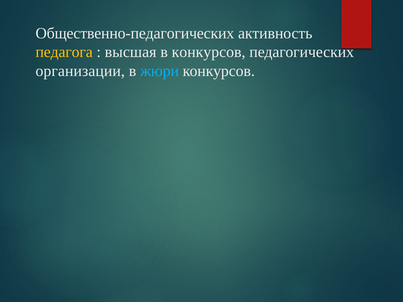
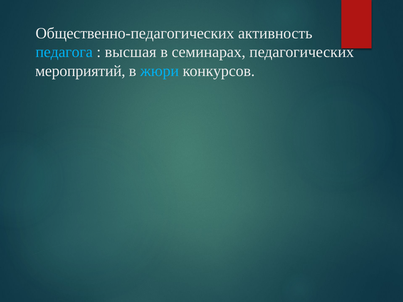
педагога colour: yellow -> light blue (64, 52)
в конкурсов: конкурсов -> семинарах (209, 52)
организации: организации -> мероприятий (80, 71)
